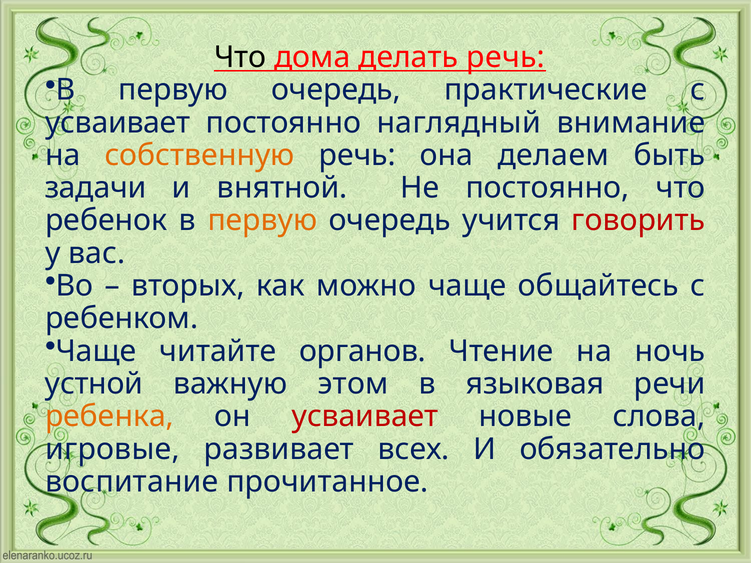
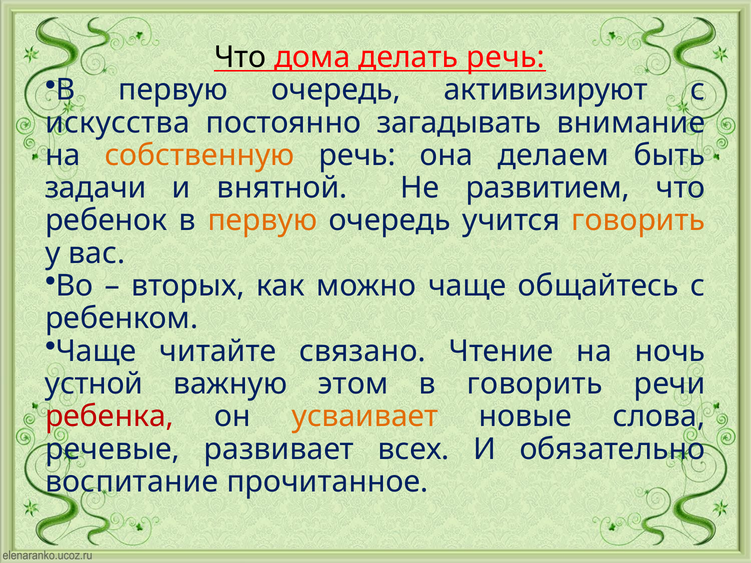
практические: практические -> активизируют (546, 90)
усваивает: усваивает -> искусства (117, 123)
наглядный: наглядный -> загадывать (459, 123)
Не постоянно: постоянно -> развитием (548, 188)
говорить colour: red -> orange (638, 221)
органов: органов -> связано (362, 351)
в языковая: языковая -> говорить (535, 384)
ребенка colour: orange -> red (109, 417)
усваивает colour: red -> orange (365, 417)
игровые: игровые -> речевые (113, 449)
